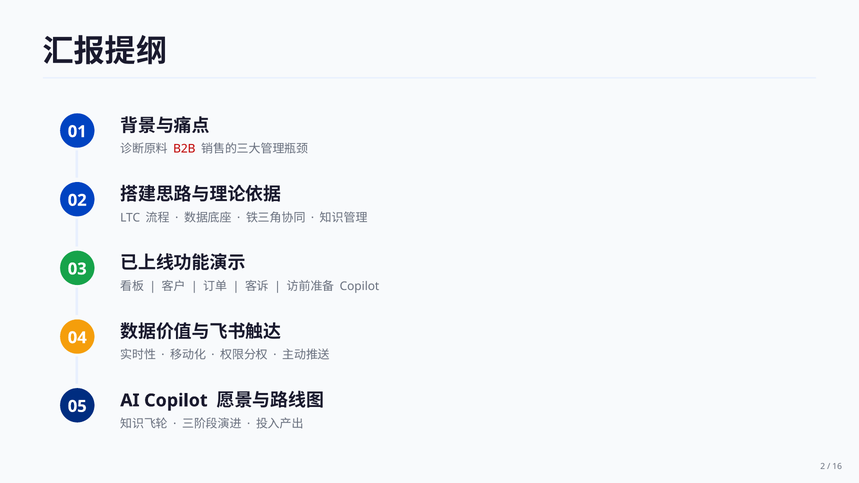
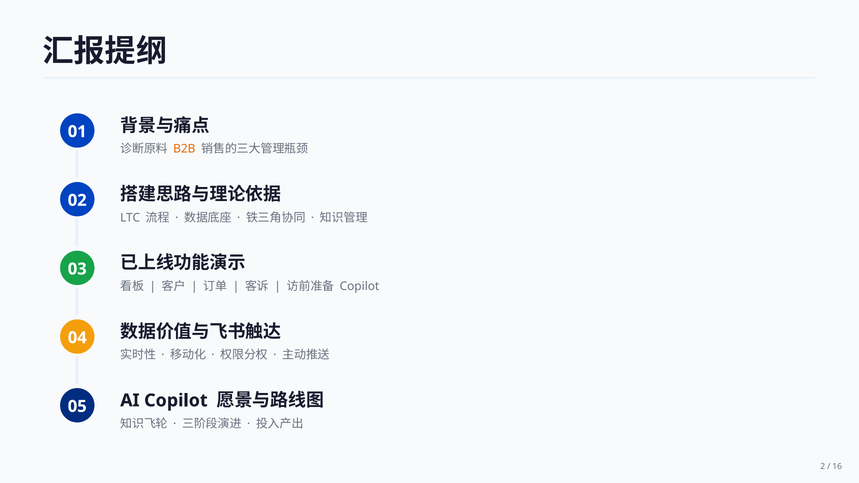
B2B colour: red -> orange (184, 149)
